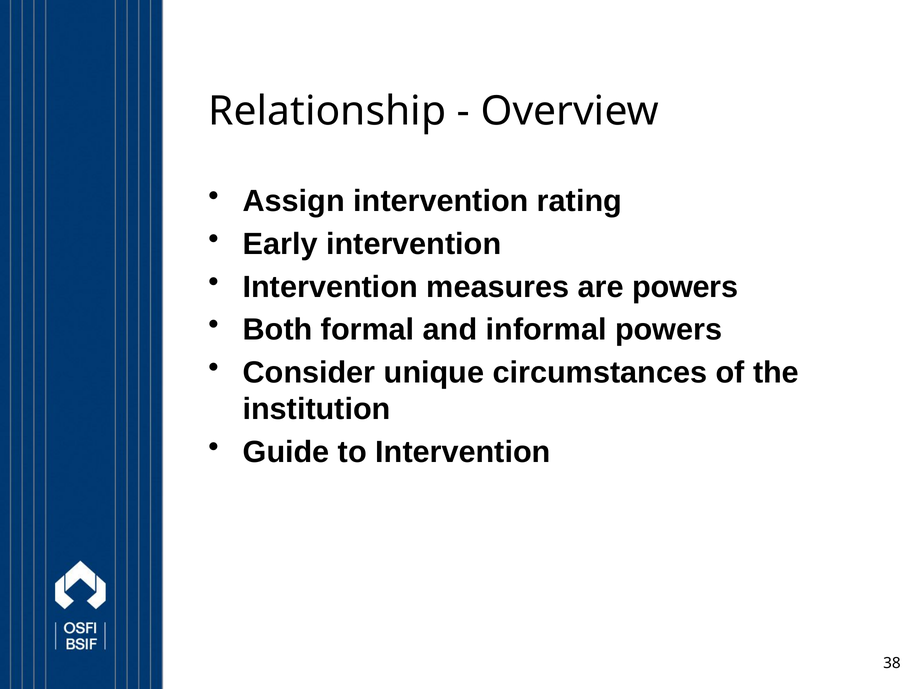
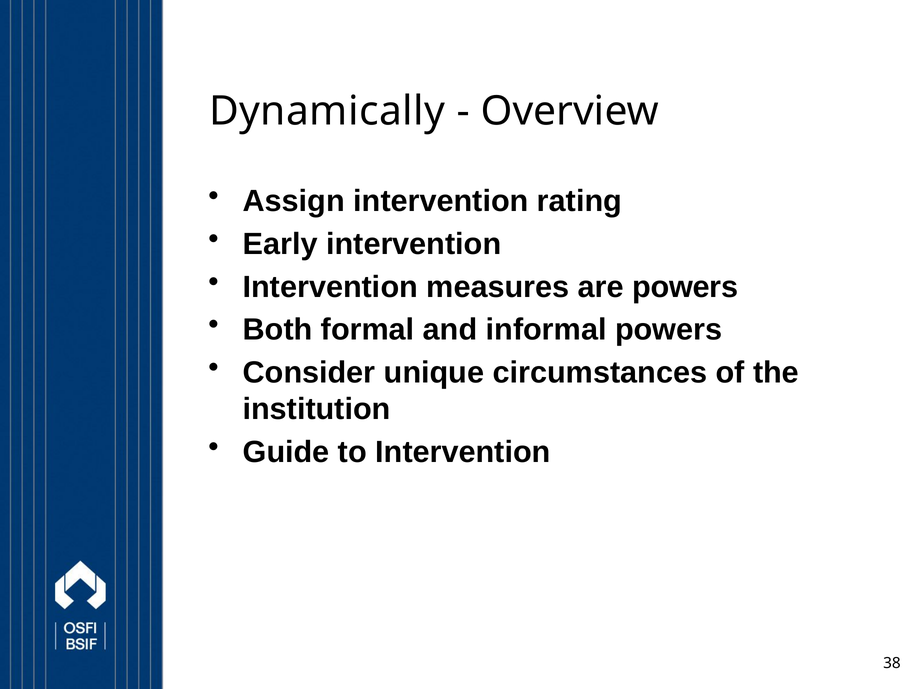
Relationship: Relationship -> Dynamically (327, 112)
